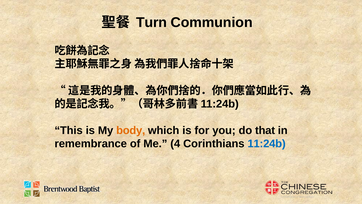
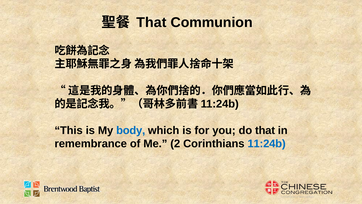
Turn: Turn -> That (152, 23)
body colour: orange -> blue (131, 130)
4: 4 -> 2 (175, 144)
